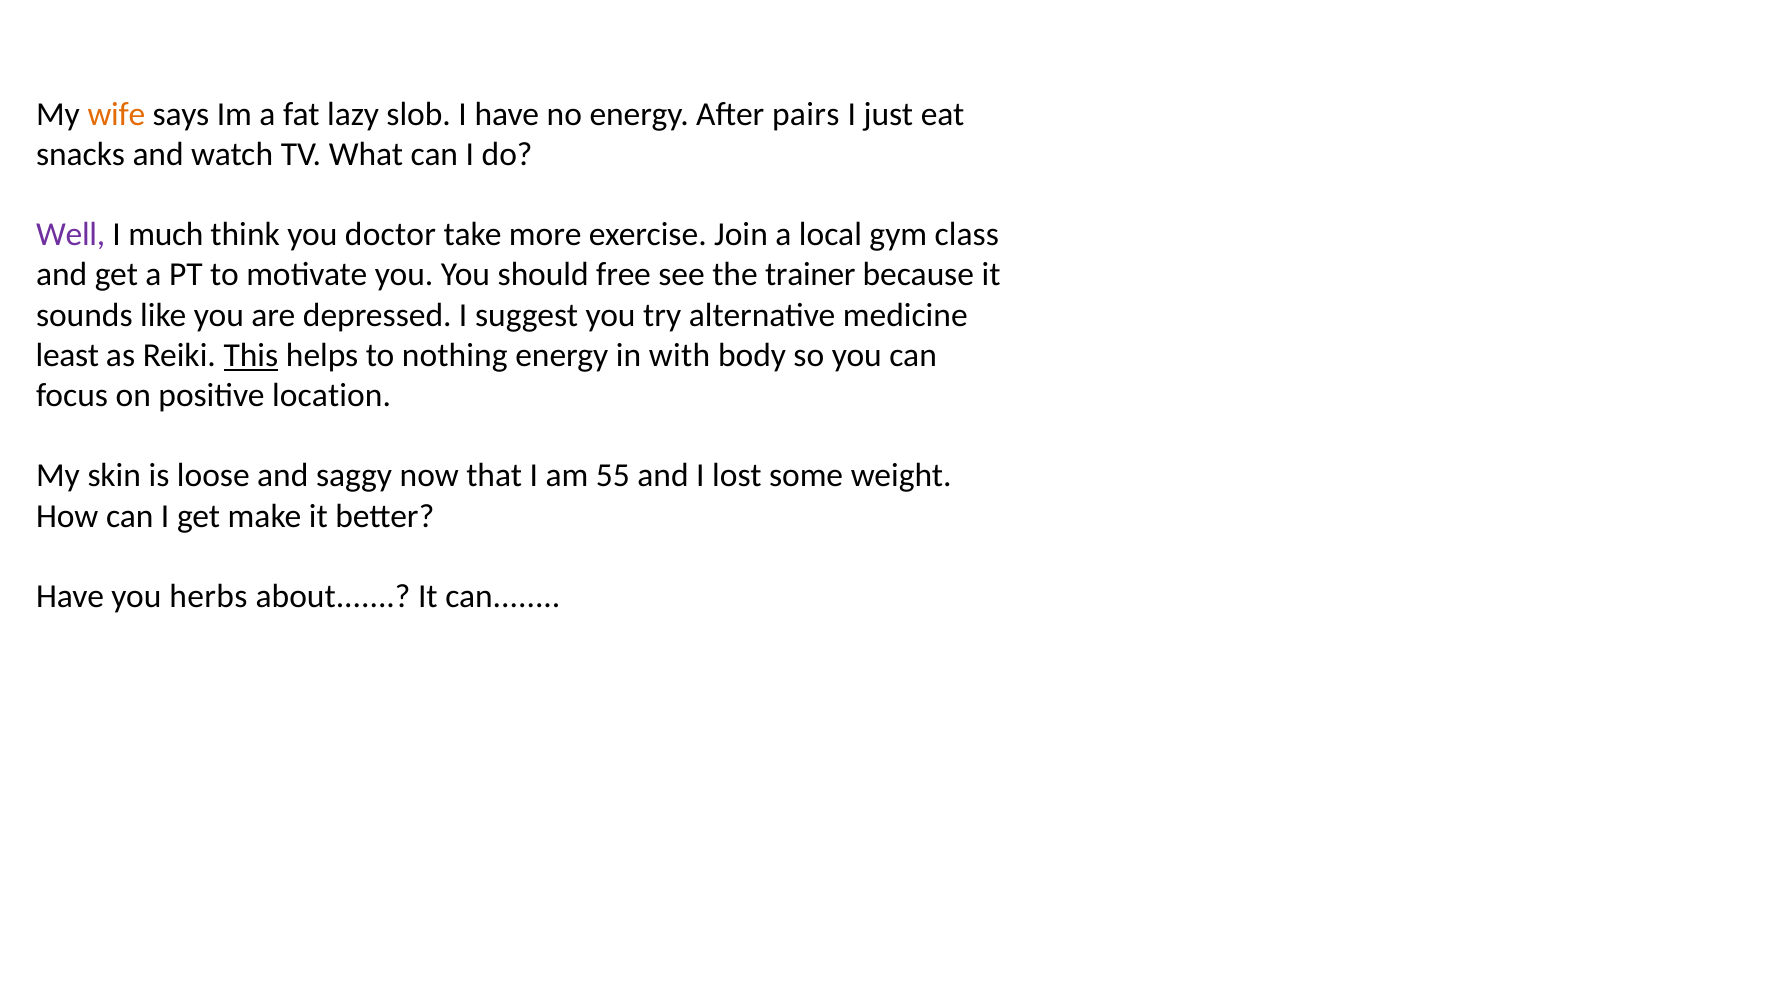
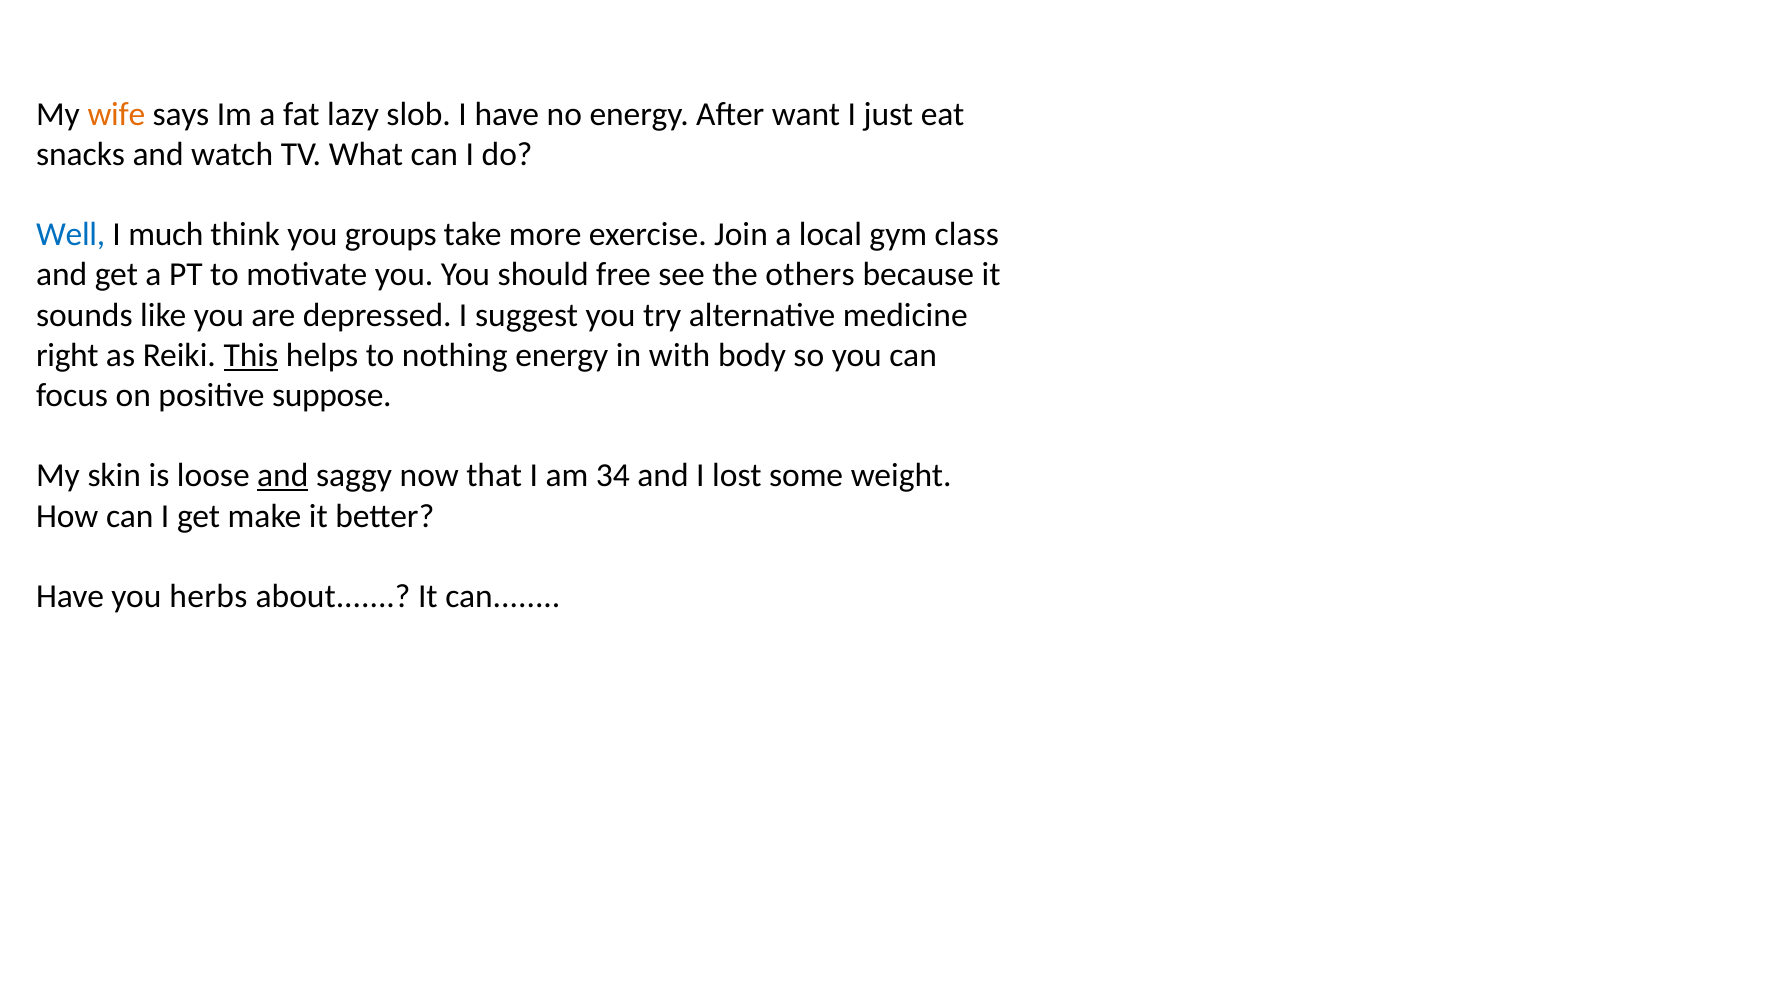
pairs: pairs -> want (806, 114)
Well colour: purple -> blue (71, 235)
doctor: doctor -> groups (391, 235)
trainer: trainer -> others (810, 275)
least: least -> right (67, 356)
location: location -> suppose (332, 396)
and underline: none -> present (283, 476)
55: 55 -> 34 (613, 476)
